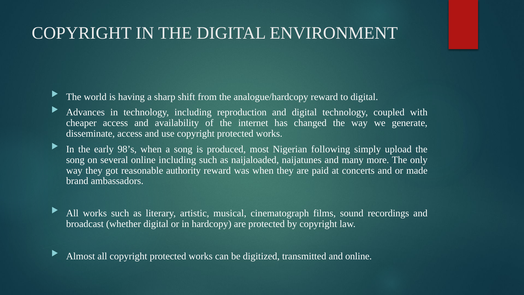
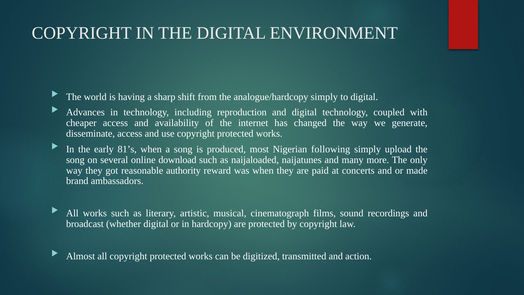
analogue/hardcopy reward: reward -> simply (324, 97)
98’s: 98’s -> 81’s (127, 149)
online including: including -> download (177, 160)
and online: online -> action (359, 256)
